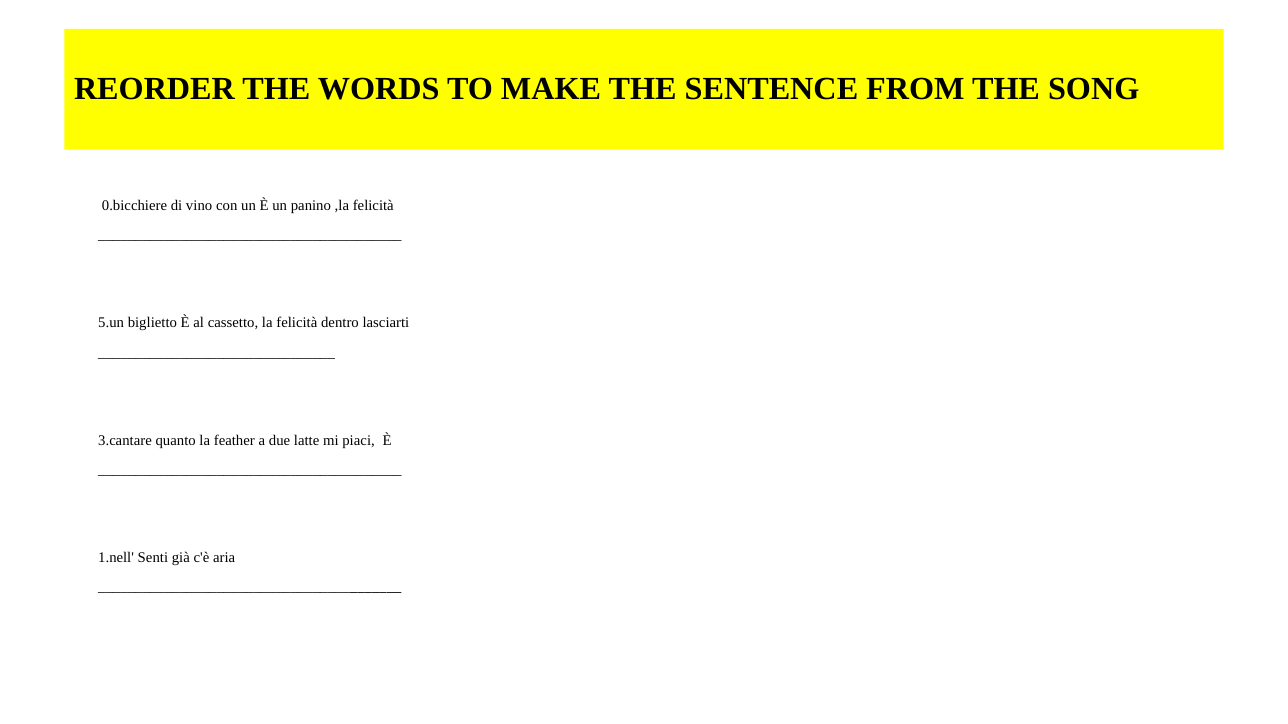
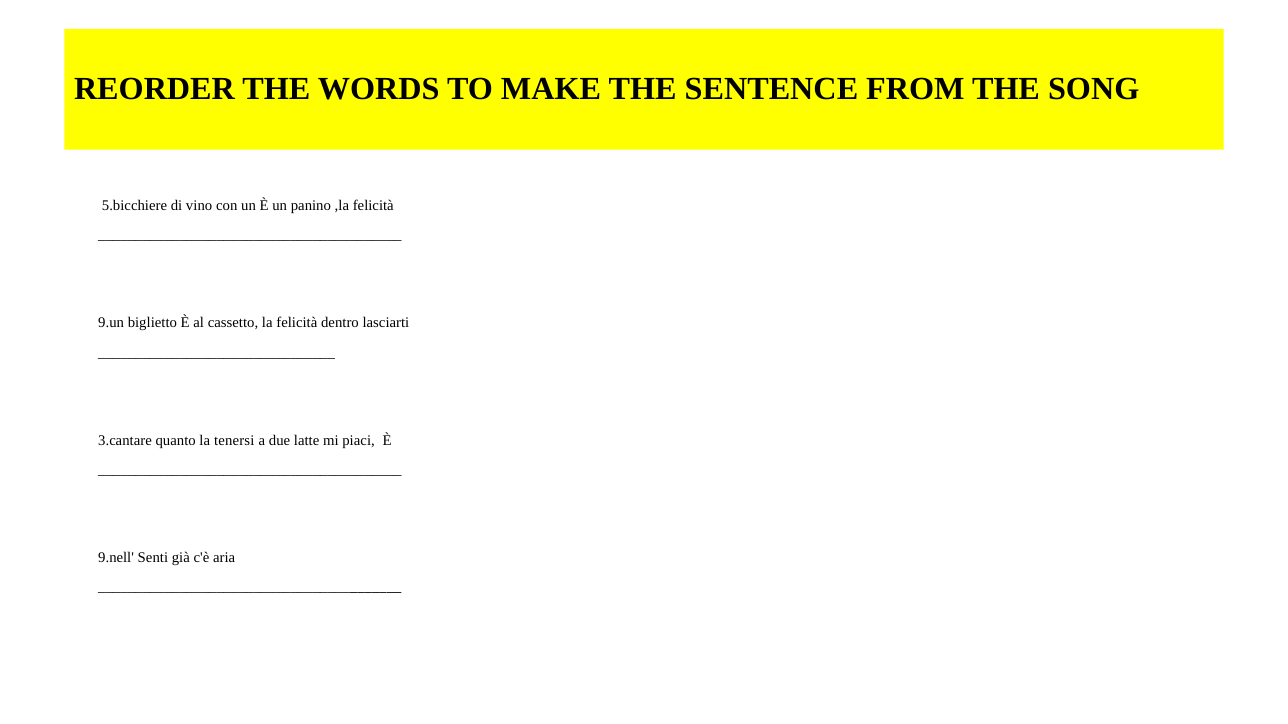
0.bicchiere: 0.bicchiere -> 5.bicchiere (134, 206)
5.un: 5.un -> 9.un (111, 323)
feather: feather -> tenersi (234, 440)
1.nell: 1.nell -> 9.nell (116, 558)
